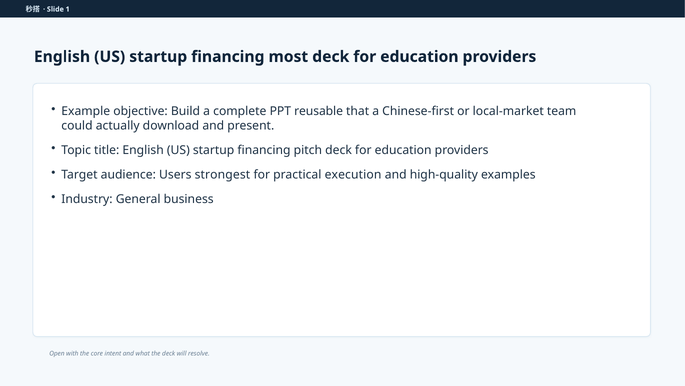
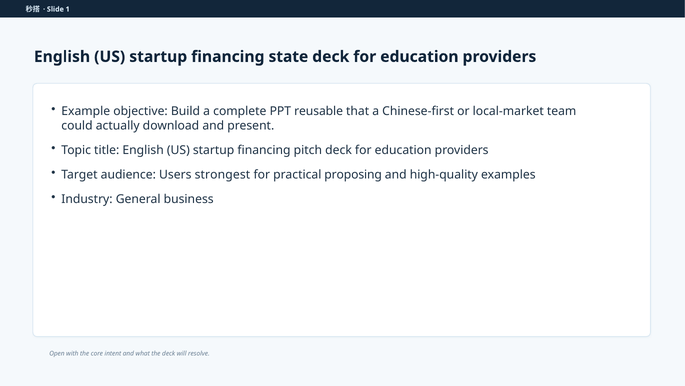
most: most -> state (288, 57)
execution: execution -> proposing (353, 175)
